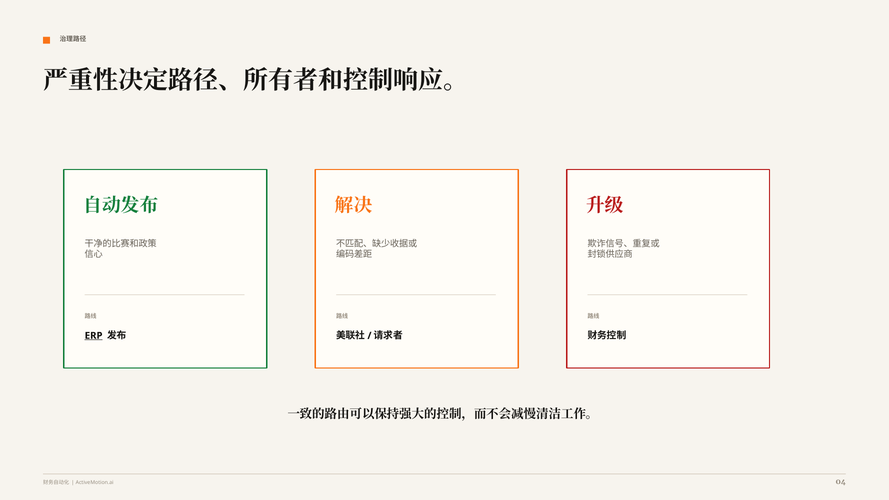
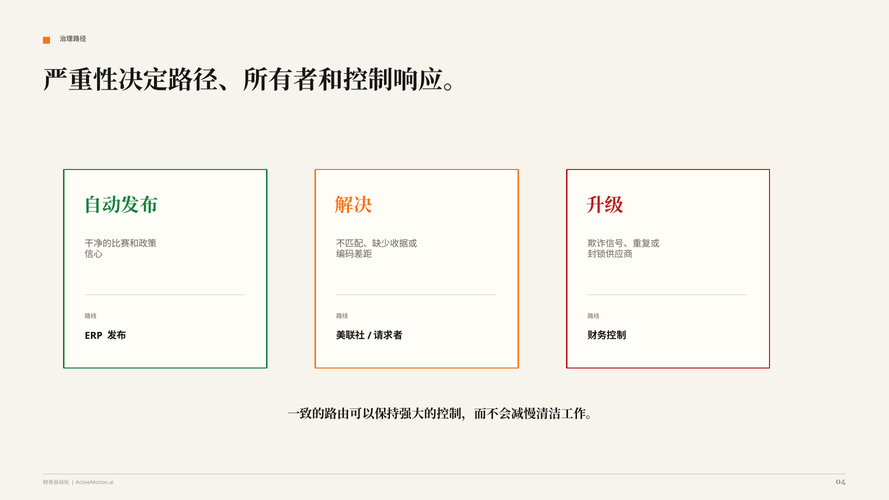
ERP underline: present -> none (94, 336)
